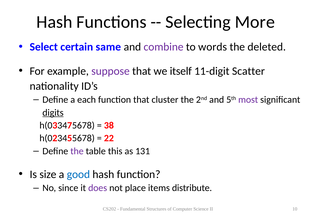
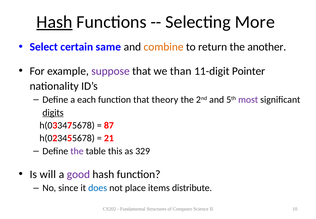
Hash underline: none -> present (54, 22)
combine colour: purple -> orange (164, 47)
words: words -> return (213, 47)
deleted: deleted -> another (267, 47)
itself: itself -> than (181, 71)
Scatter: Scatter -> Pointer (249, 71)
cluster: cluster -> theory (165, 100)
38: 38 -> 87 (109, 125)
22: 22 -> 21 (109, 138)
131: 131 -> 329 (143, 151)
size: size -> will (48, 174)
good colour: blue -> purple (78, 174)
does colour: purple -> blue (98, 188)
